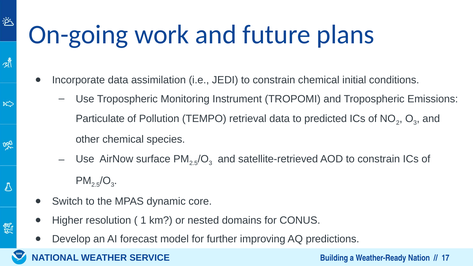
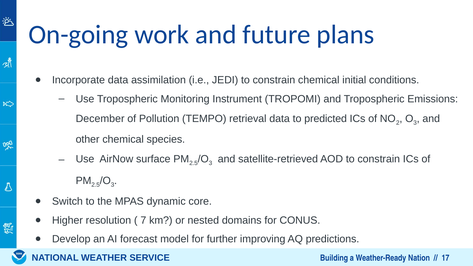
Particulate: Particulate -> December (100, 119)
1: 1 -> 7 (143, 220)
